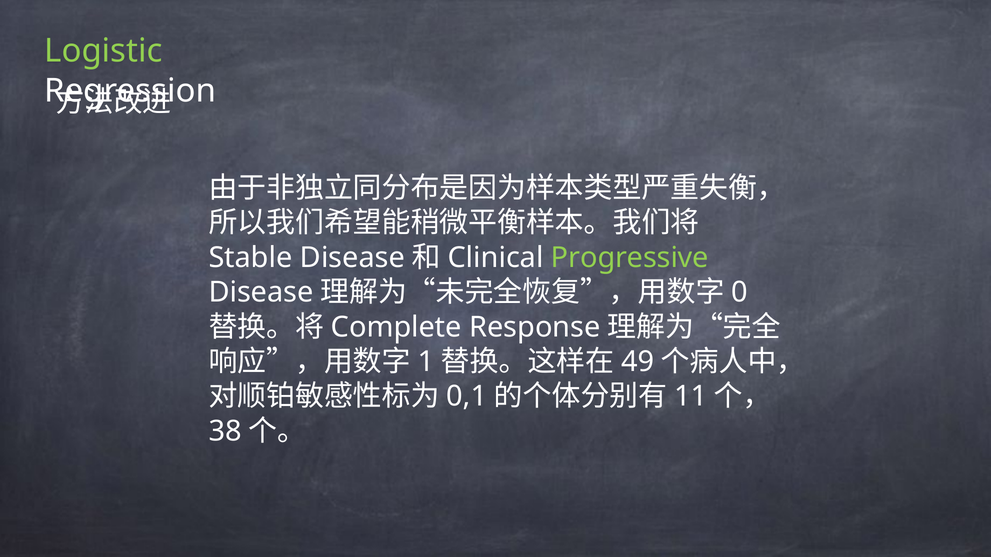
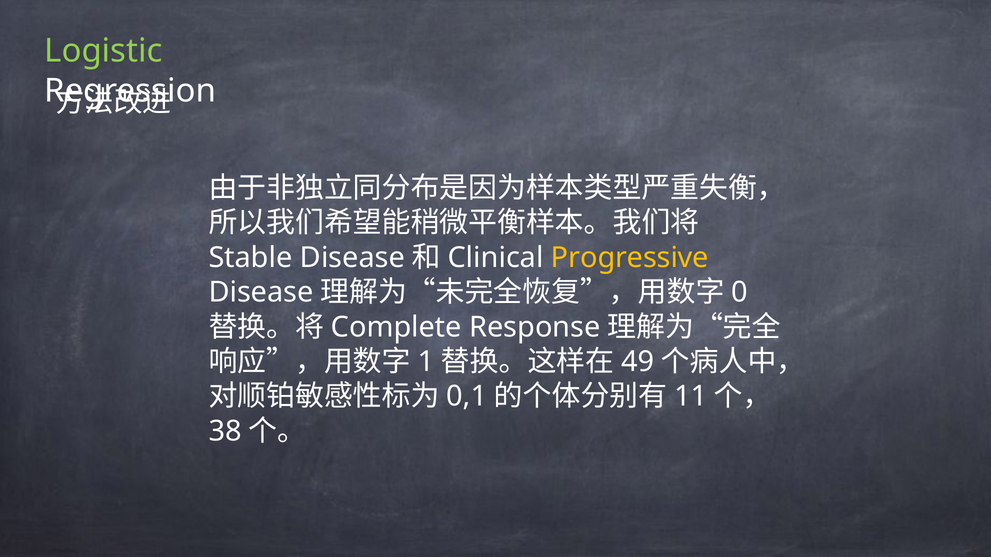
Progressive colour: light green -> yellow (630, 258)
